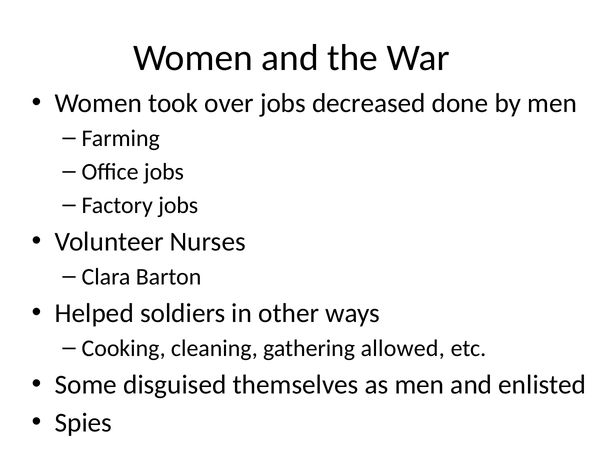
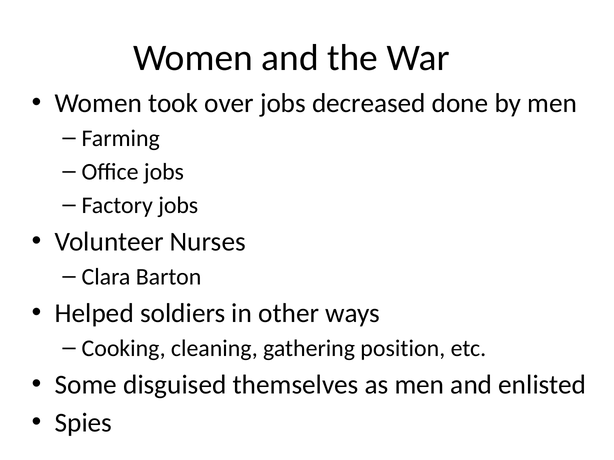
allowed: allowed -> position (403, 349)
